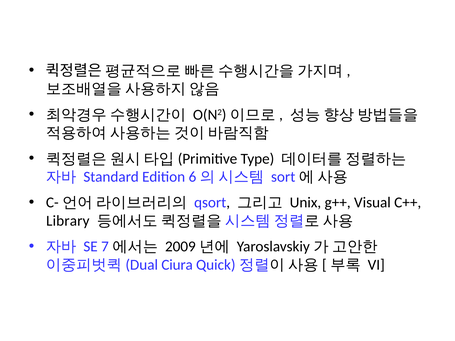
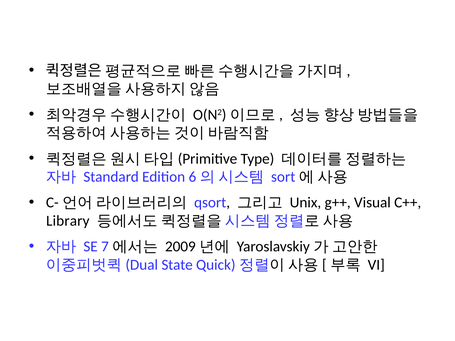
Ciura: Ciura -> State (177, 265)
